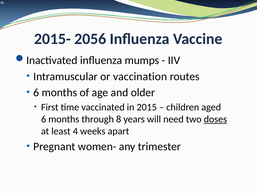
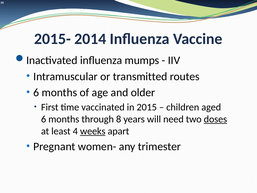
2056: 2056 -> 2014 (90, 39)
vaccination: vaccination -> transmitted (140, 76)
weeks underline: none -> present (93, 131)
